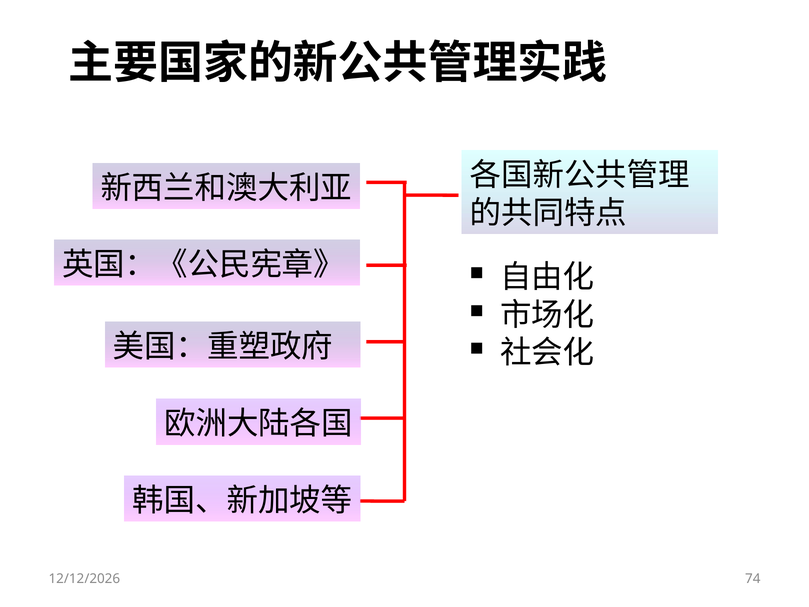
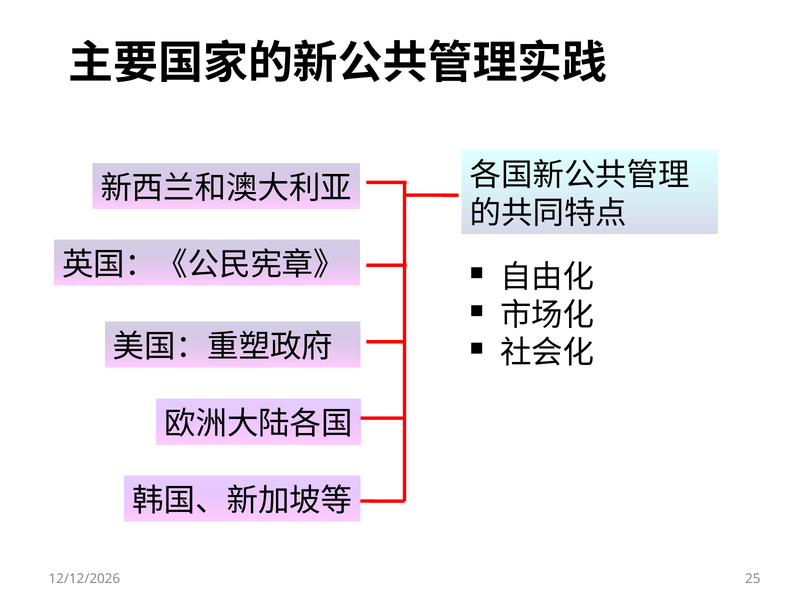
74: 74 -> 25 (753, 578)
